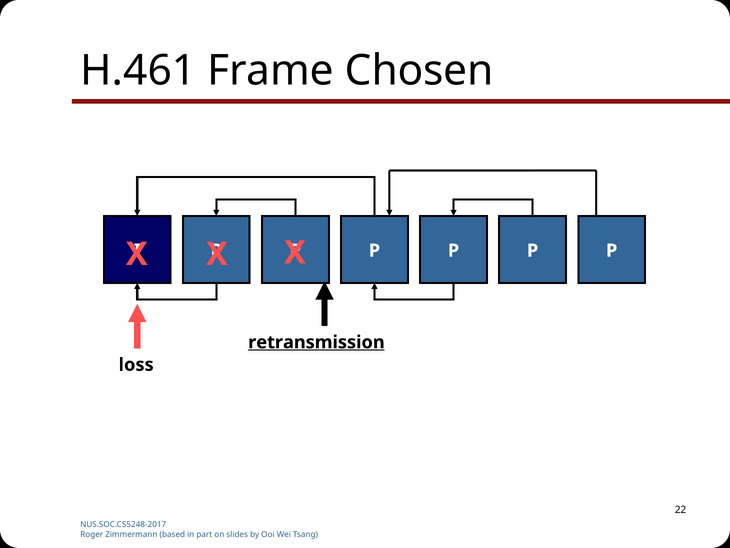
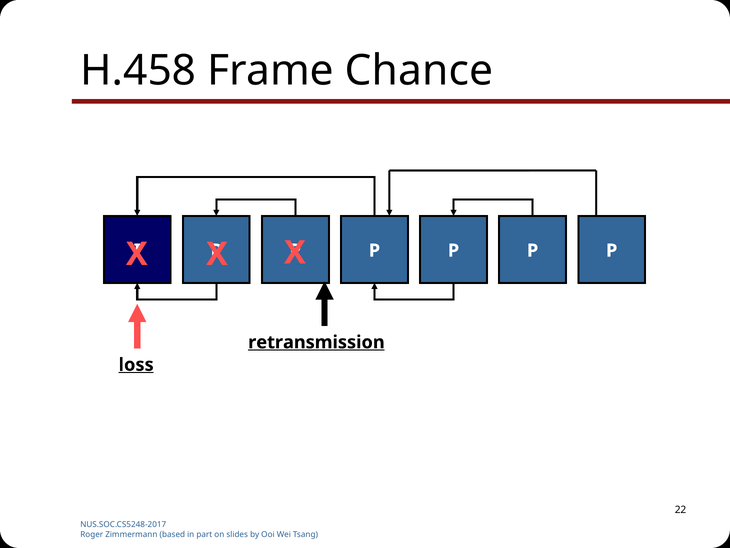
H.461: H.461 -> H.458 (138, 71)
Chosen: Chosen -> Chance (419, 71)
loss underline: none -> present (136, 364)
